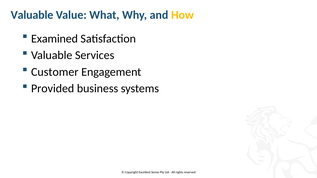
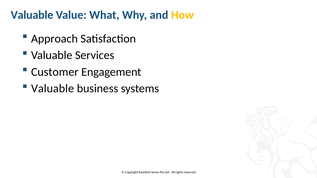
Examined: Examined -> Approach (54, 39)
Provided: Provided -> Valuable (53, 89)
